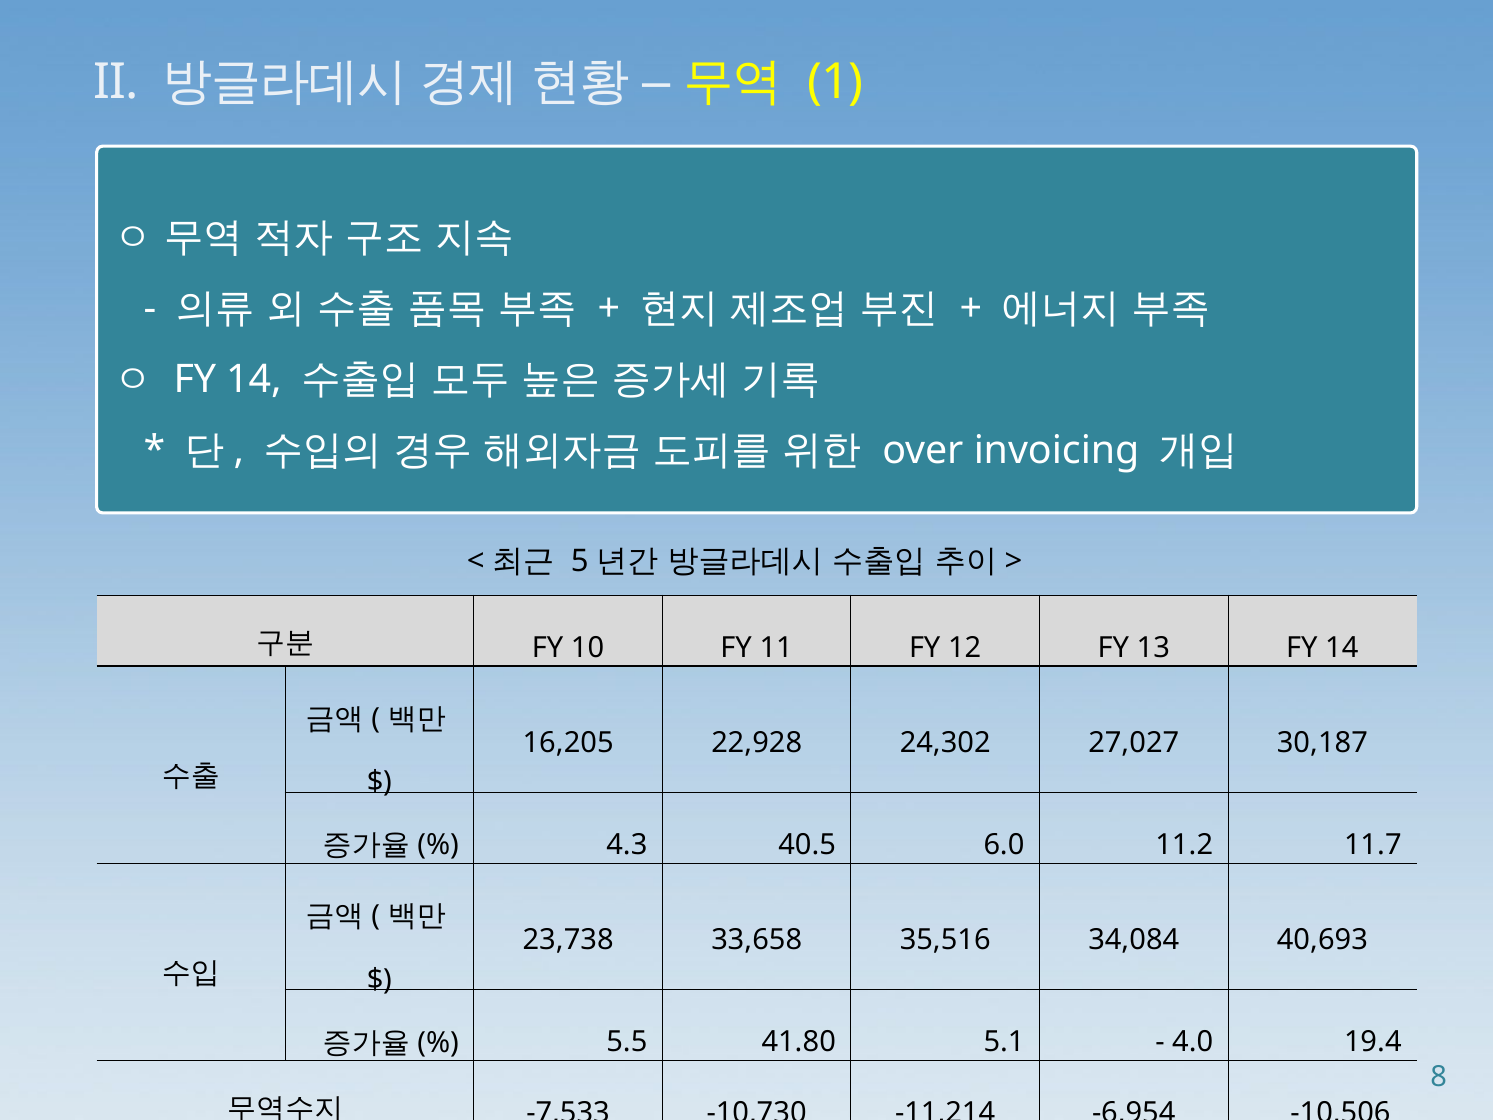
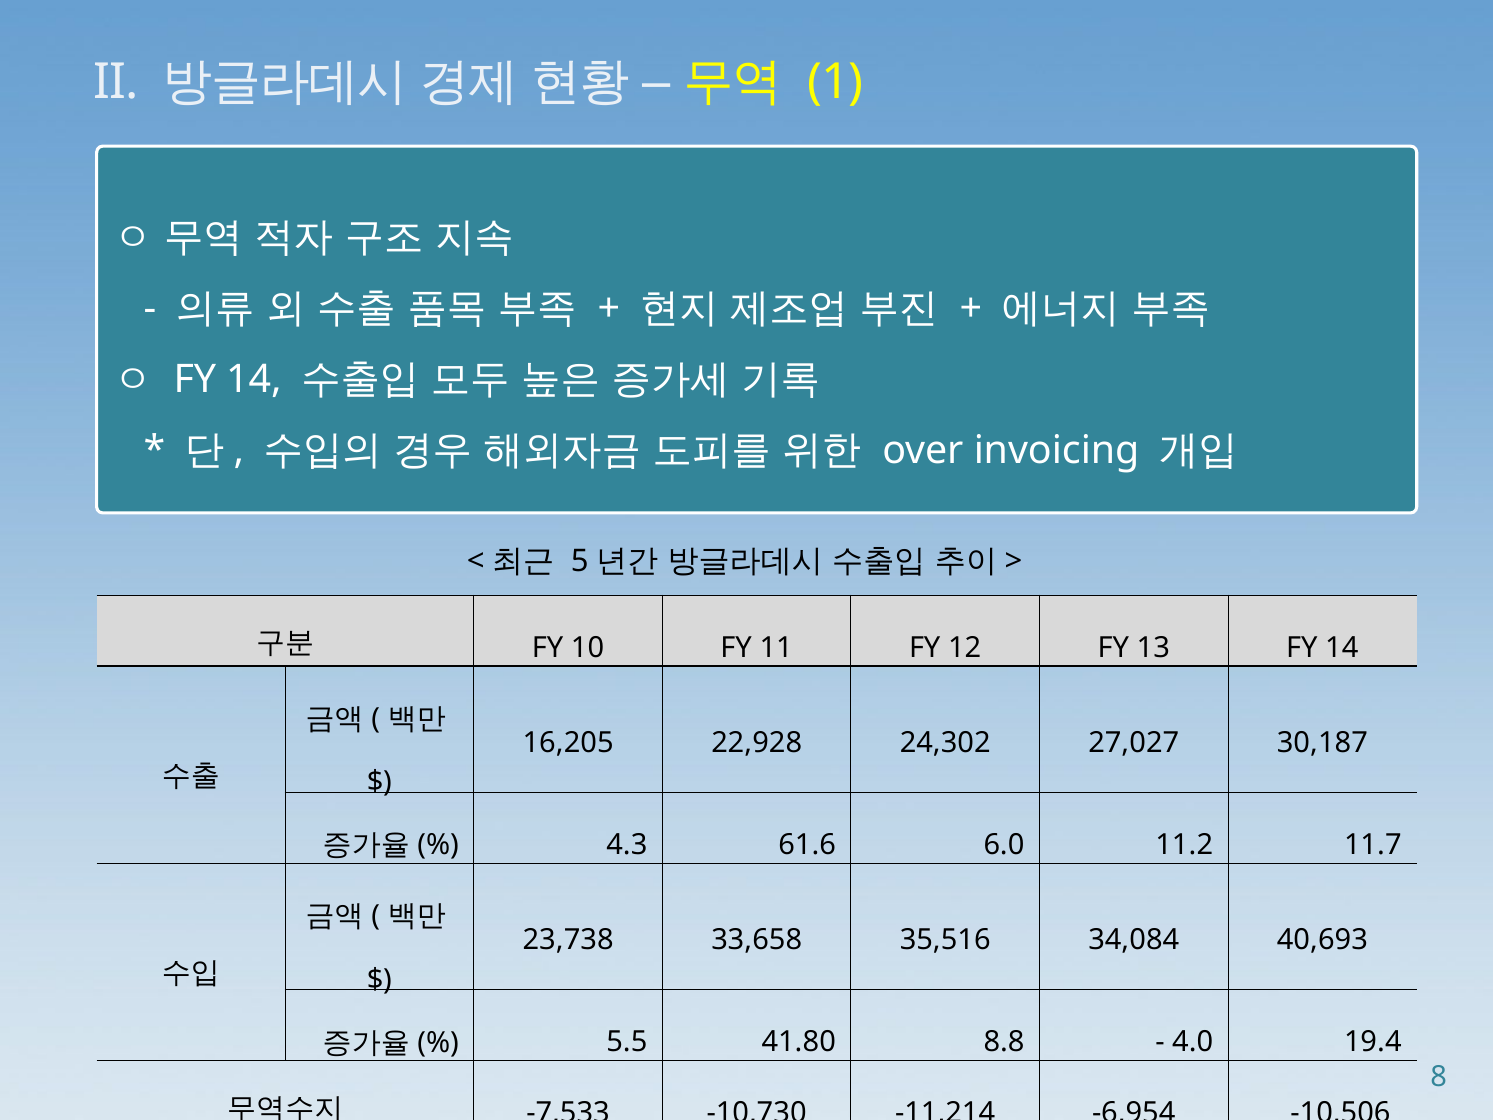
40.5: 40.5 -> 61.6 (807, 845)
5.1: 5.1 -> 8.8 (1004, 1042)
